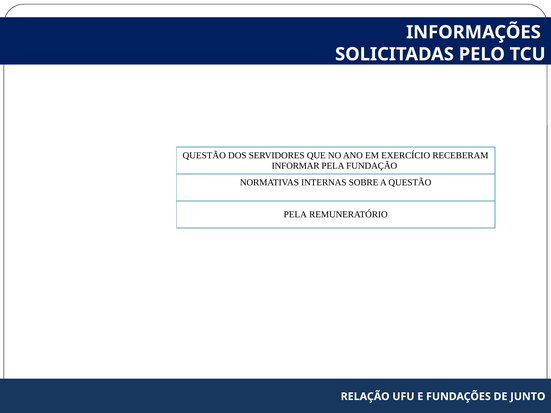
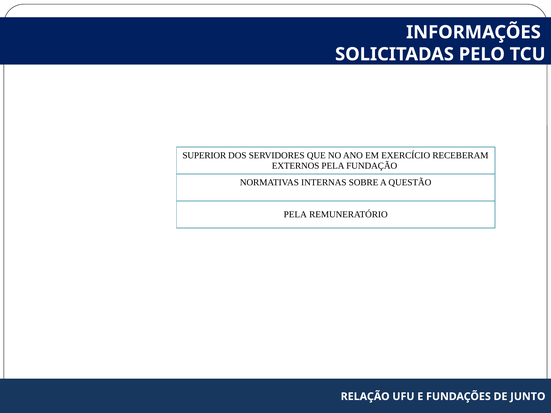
QUESTÃO: QUESTÃO -> SUPERIOR (204, 156)
INFORMAR: INFORMAR -> EXTERNOS (296, 166)
